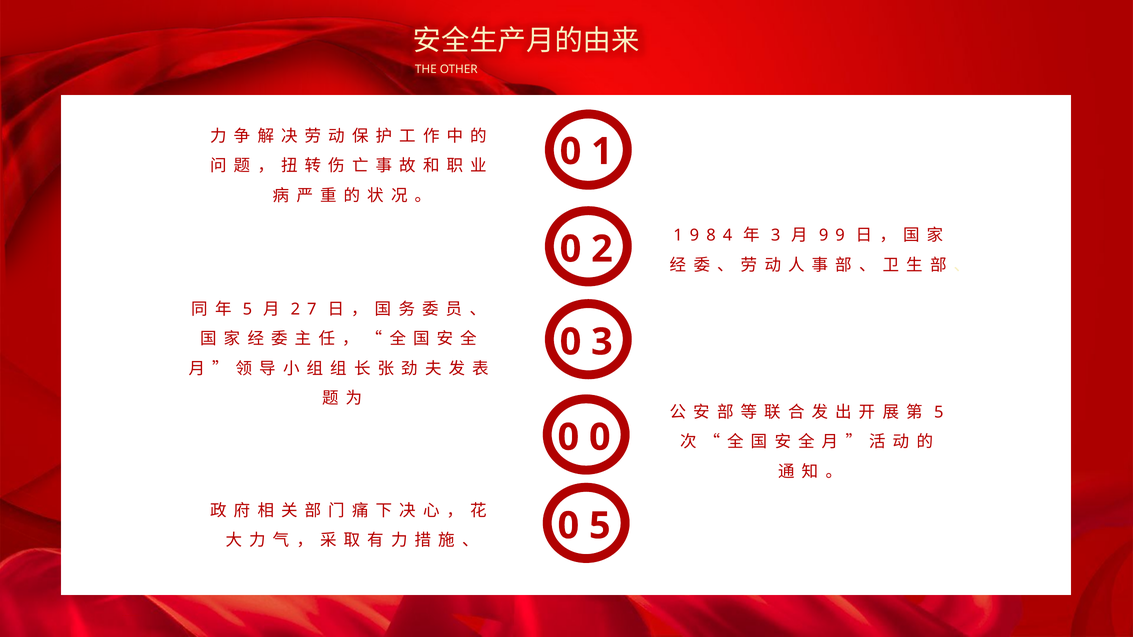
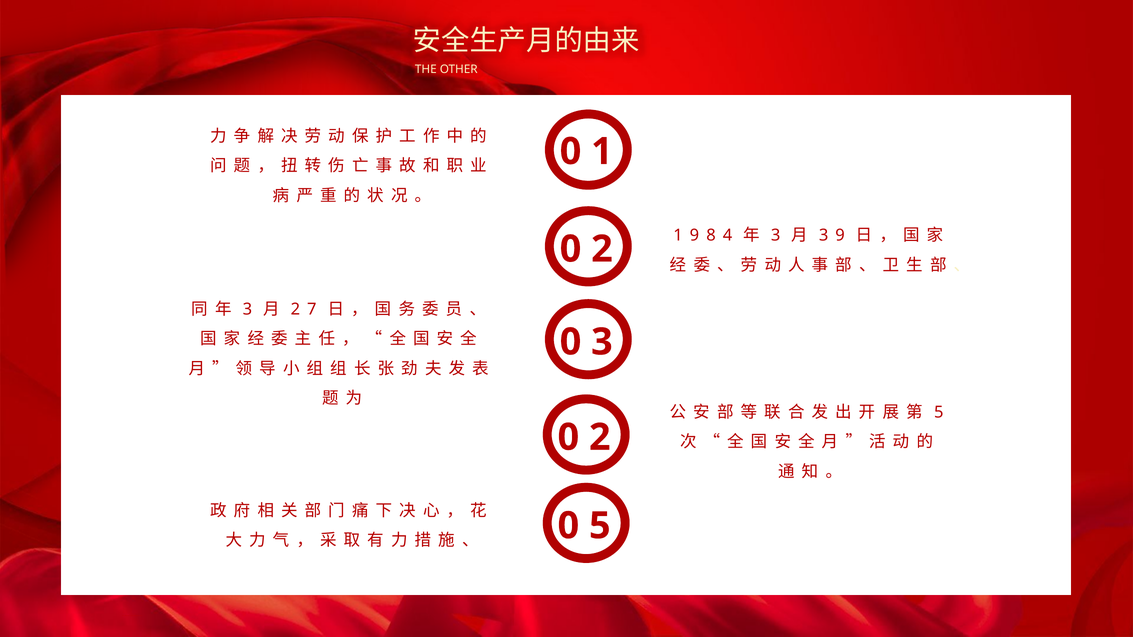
9: 9 -> 3 (824, 235)
5: 5 -> 3 (247, 309)
0: 0 -> 2 (600, 438)
